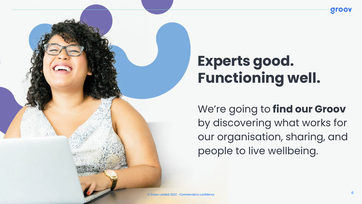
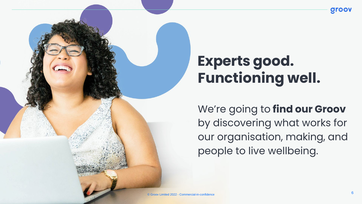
sharing: sharing -> making (305, 137)
